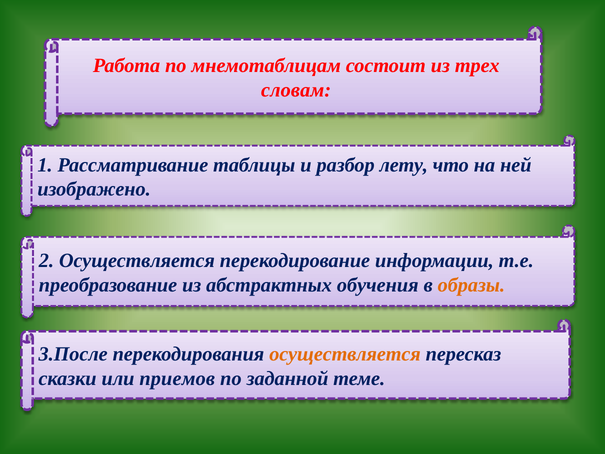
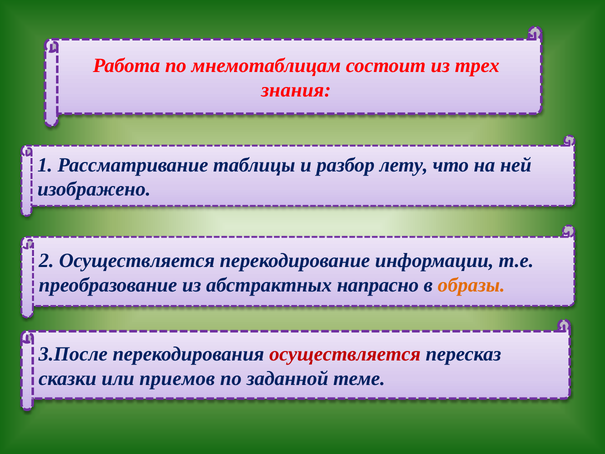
словам: словам -> знания (296, 90)
обучения: обучения -> напрасно (378, 285)
осуществляется colour: orange -> red (345, 354)
